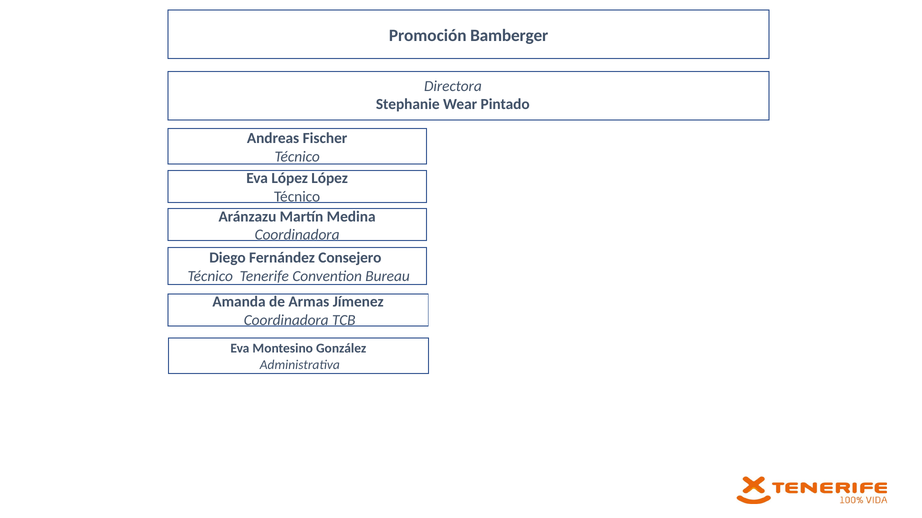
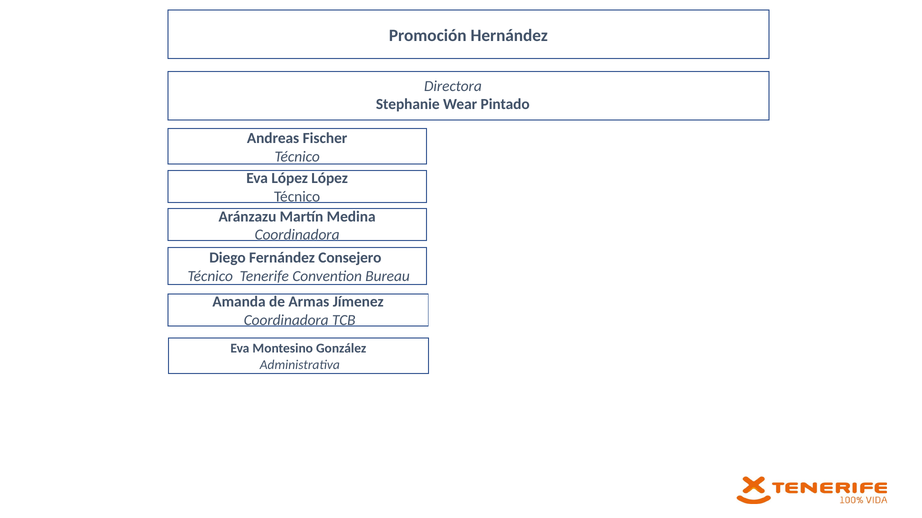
Bamberger: Bamberger -> Hernández (509, 36)
